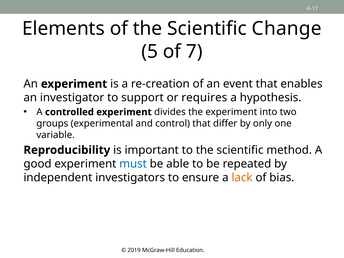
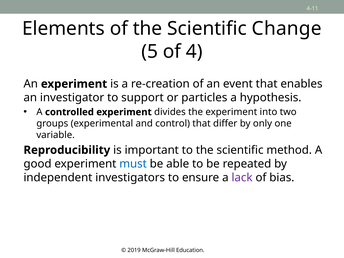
7: 7 -> 4 (194, 51)
requires: requires -> particles (204, 98)
lack colour: orange -> purple (242, 178)
